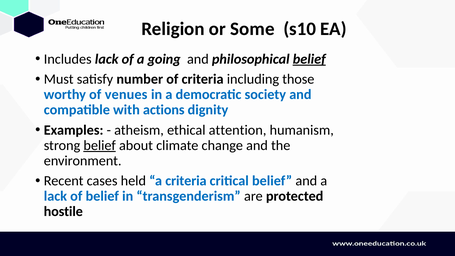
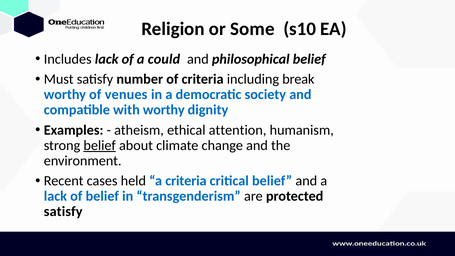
going: going -> could (164, 59)
belief underline: present -> none (309, 59)
those: those -> break (298, 79)
with actions: actions -> worthy (164, 110)
hostile: hostile -> satisfy (63, 212)
